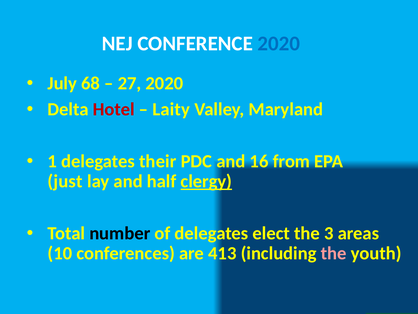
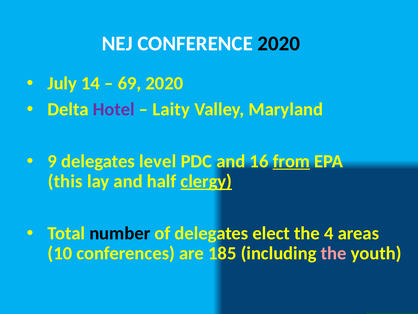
2020 colour: blue -> black (279, 44)
68: 68 -> 14 (91, 83)
27: 27 -> 69 (130, 83)
Hotel colour: red -> purple (114, 109)
1: 1 -> 9 (52, 161)
their: their -> level (158, 161)
from underline: none -> present (291, 161)
just: just -> this (65, 181)
3: 3 -> 4 (329, 233)
413: 413 -> 185 (222, 253)
